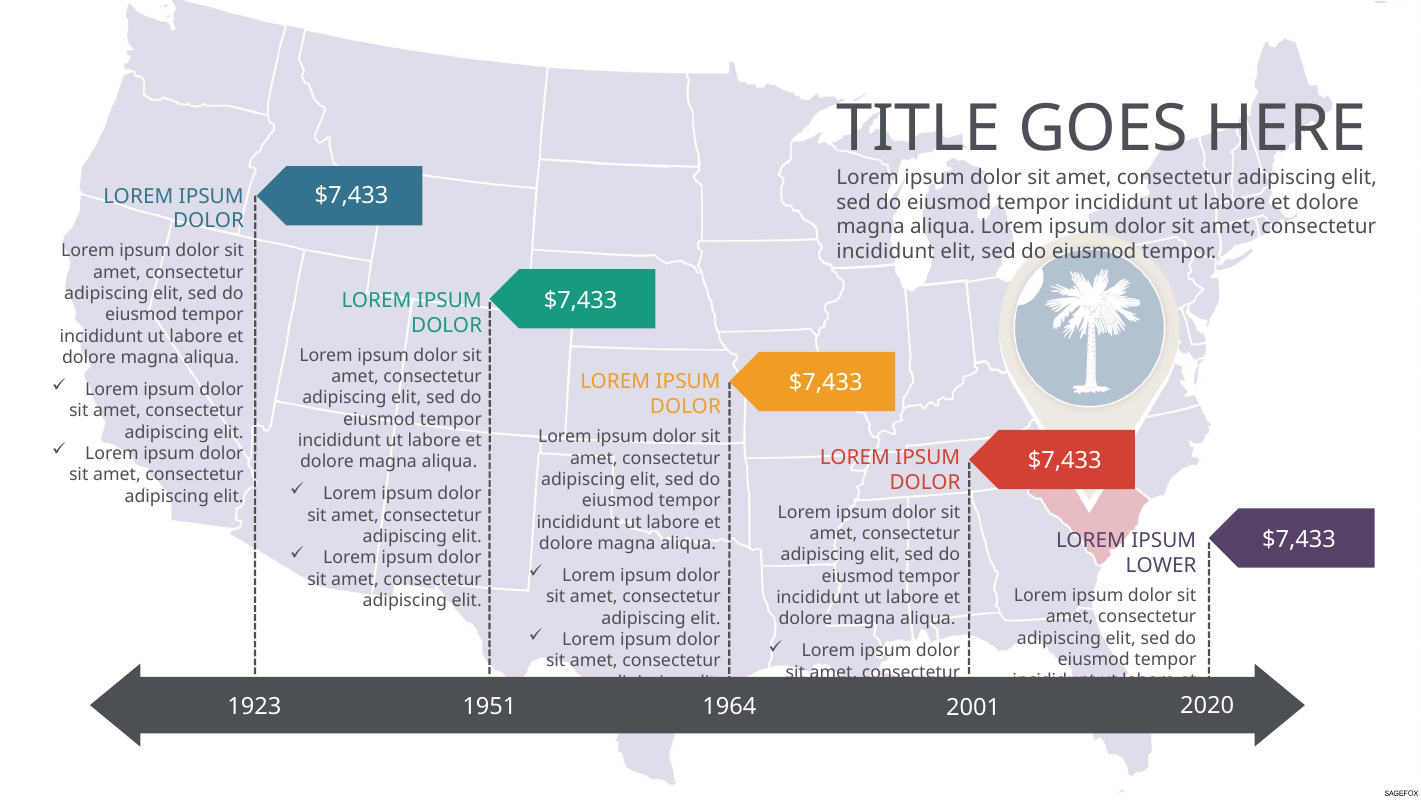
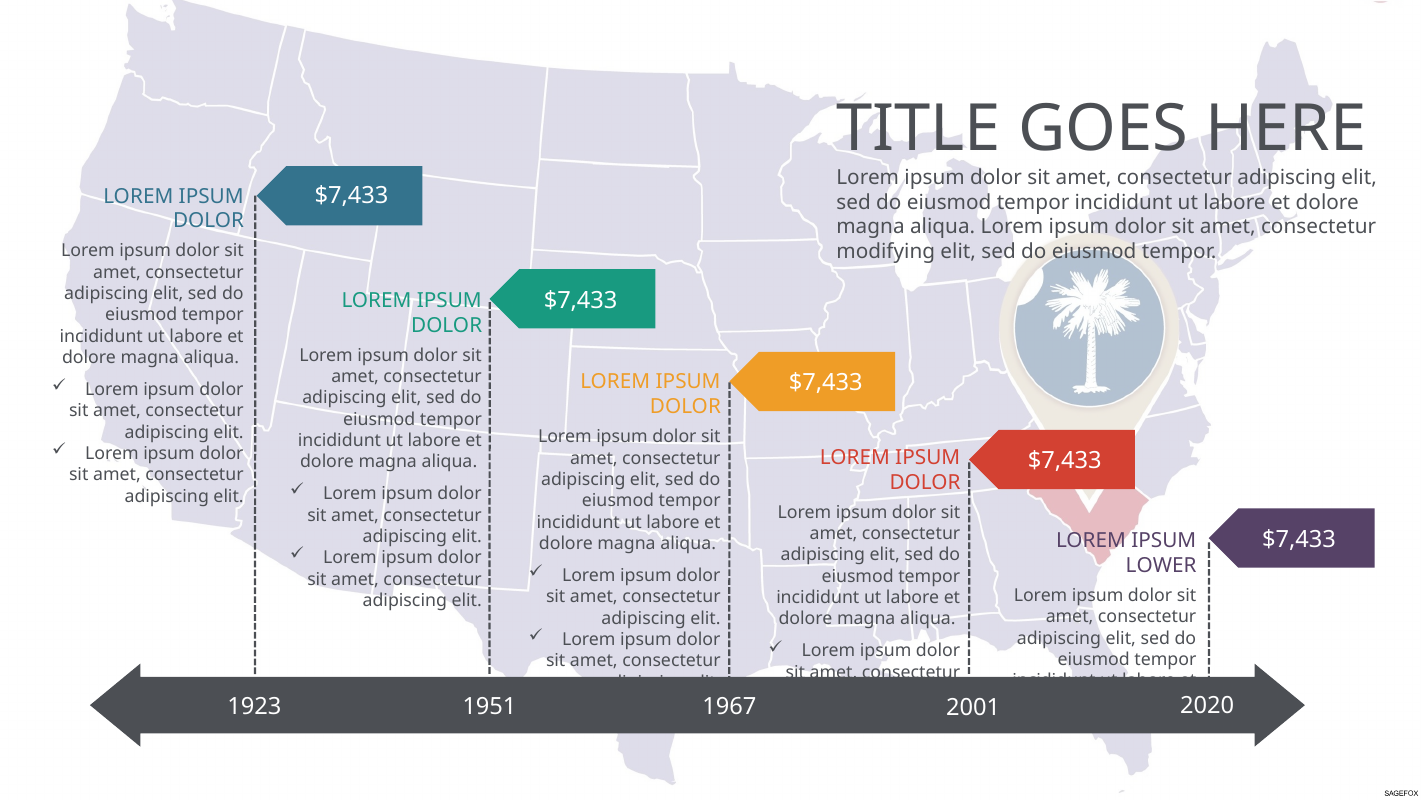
incididunt: incididunt -> modifying (886, 252)
1964: 1964 -> 1967 (729, 706)
